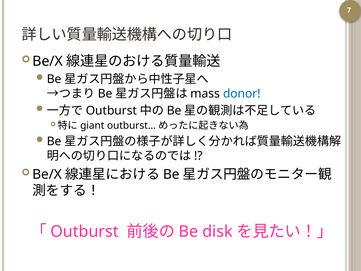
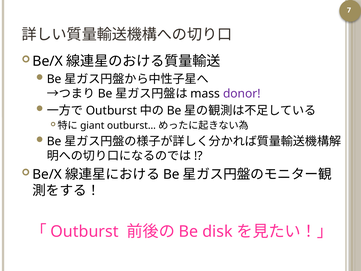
donor colour: blue -> purple (242, 94)
